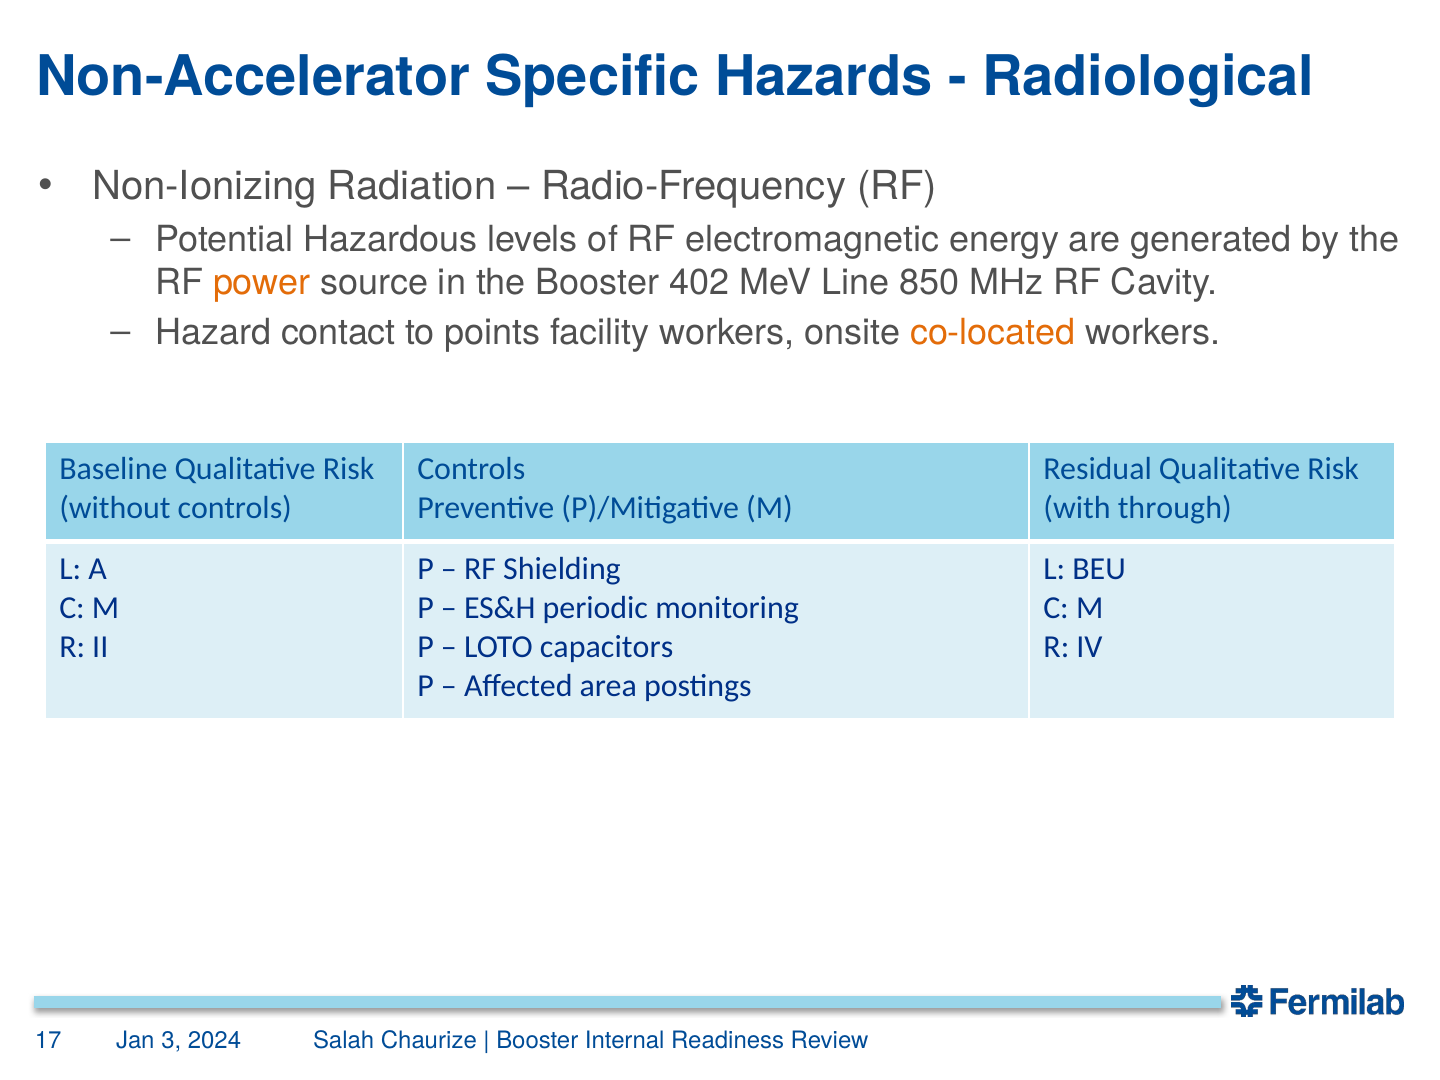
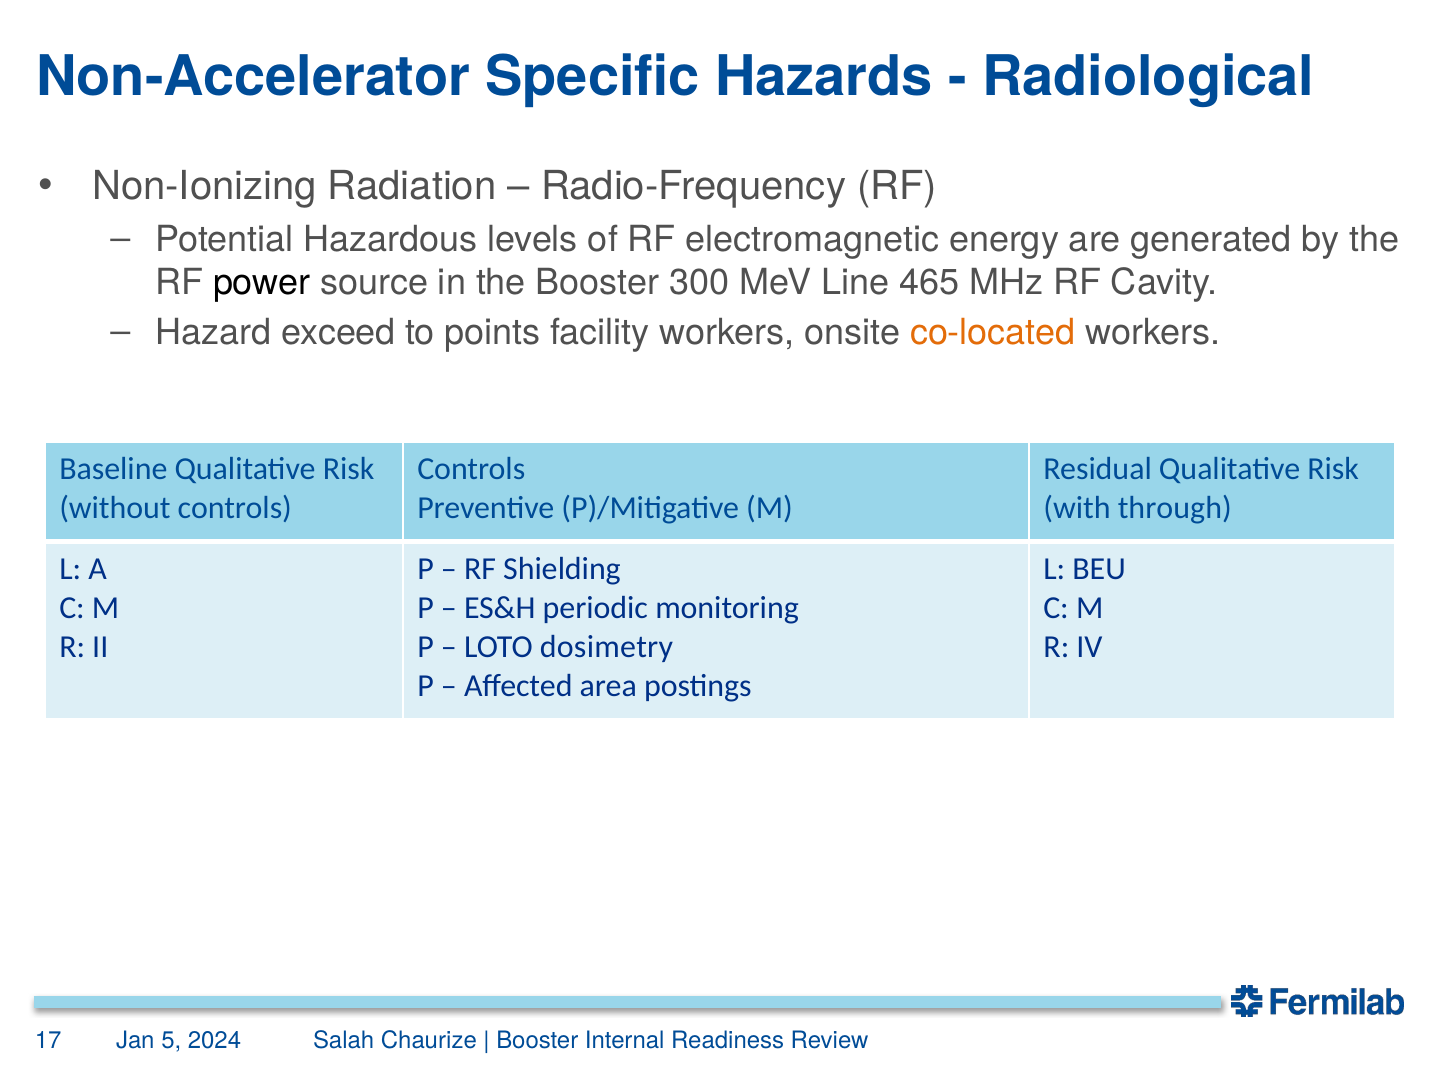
power colour: orange -> black (262, 282)
402: 402 -> 300 (699, 282)
850: 850 -> 465 (929, 282)
contact: contact -> exceed (338, 333)
capacitors: capacitors -> dosimetry (606, 647)
3: 3 -> 5 (171, 1040)
